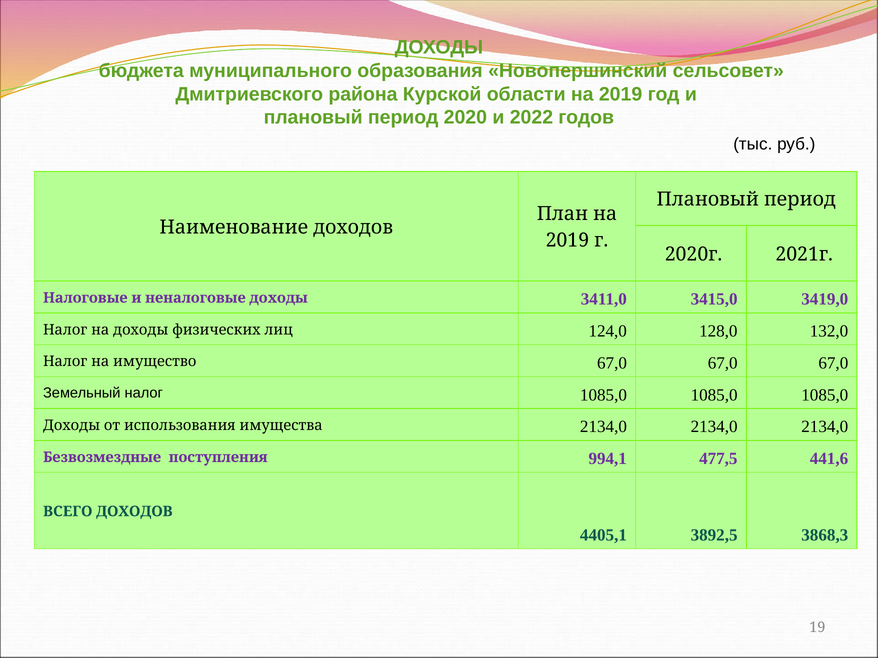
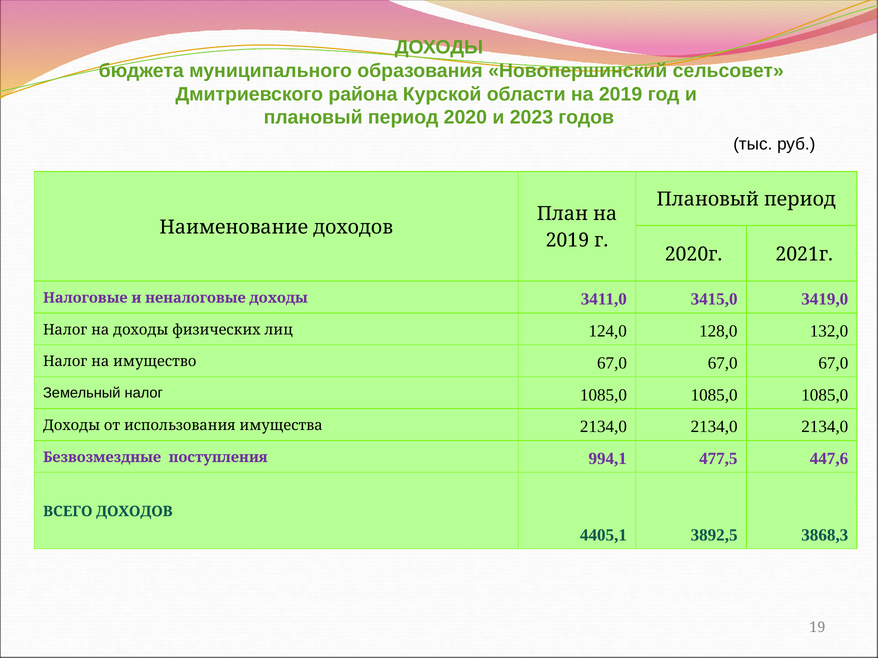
2022: 2022 -> 2023 (531, 118)
441,6: 441,6 -> 447,6 (829, 459)
